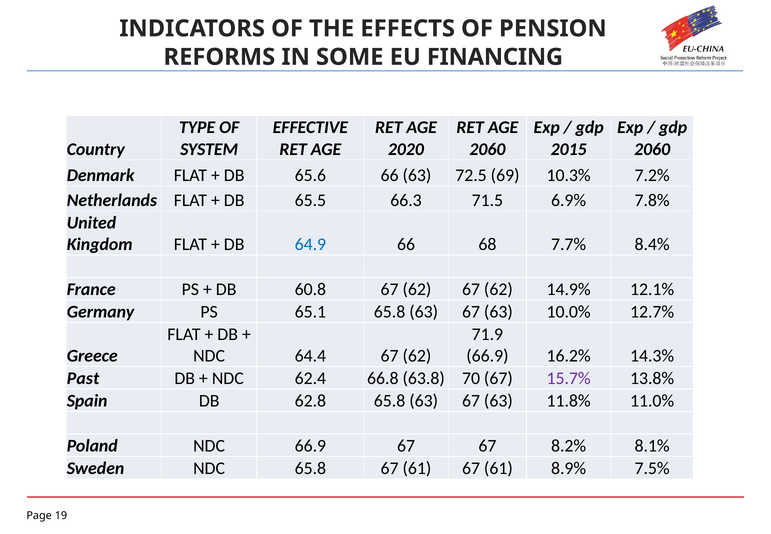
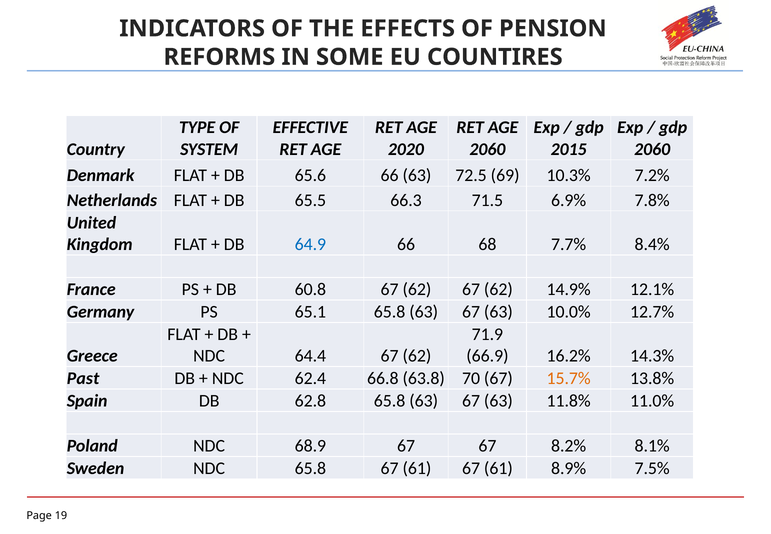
FINANCING: FINANCING -> COUNTIRES (495, 57)
15.7% colour: purple -> orange (569, 378)
NDC 66.9: 66.9 -> 68.9 (310, 446)
